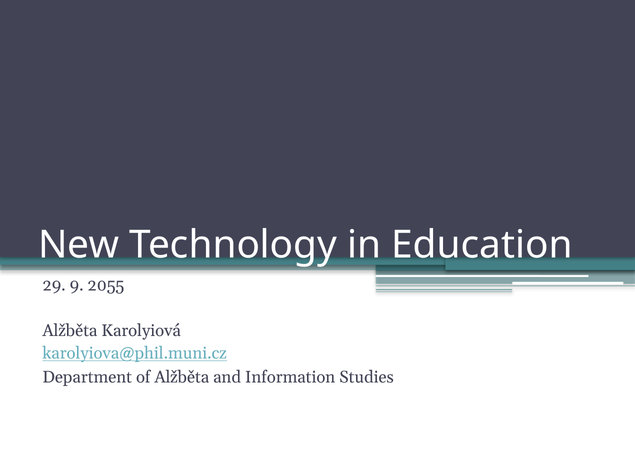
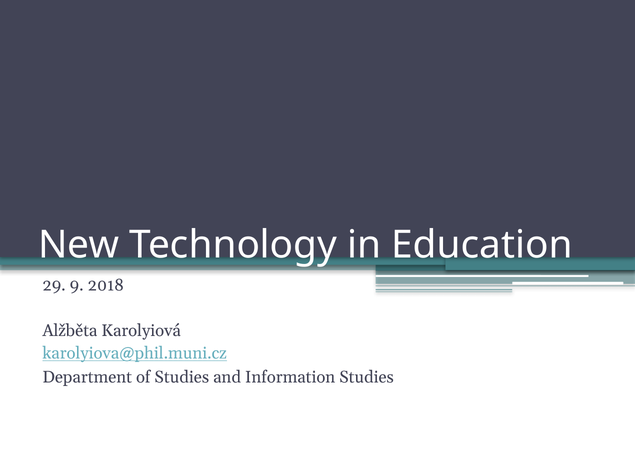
2055: 2055 -> 2018 (106, 285)
of Alžběta: Alžběta -> Studies (182, 377)
